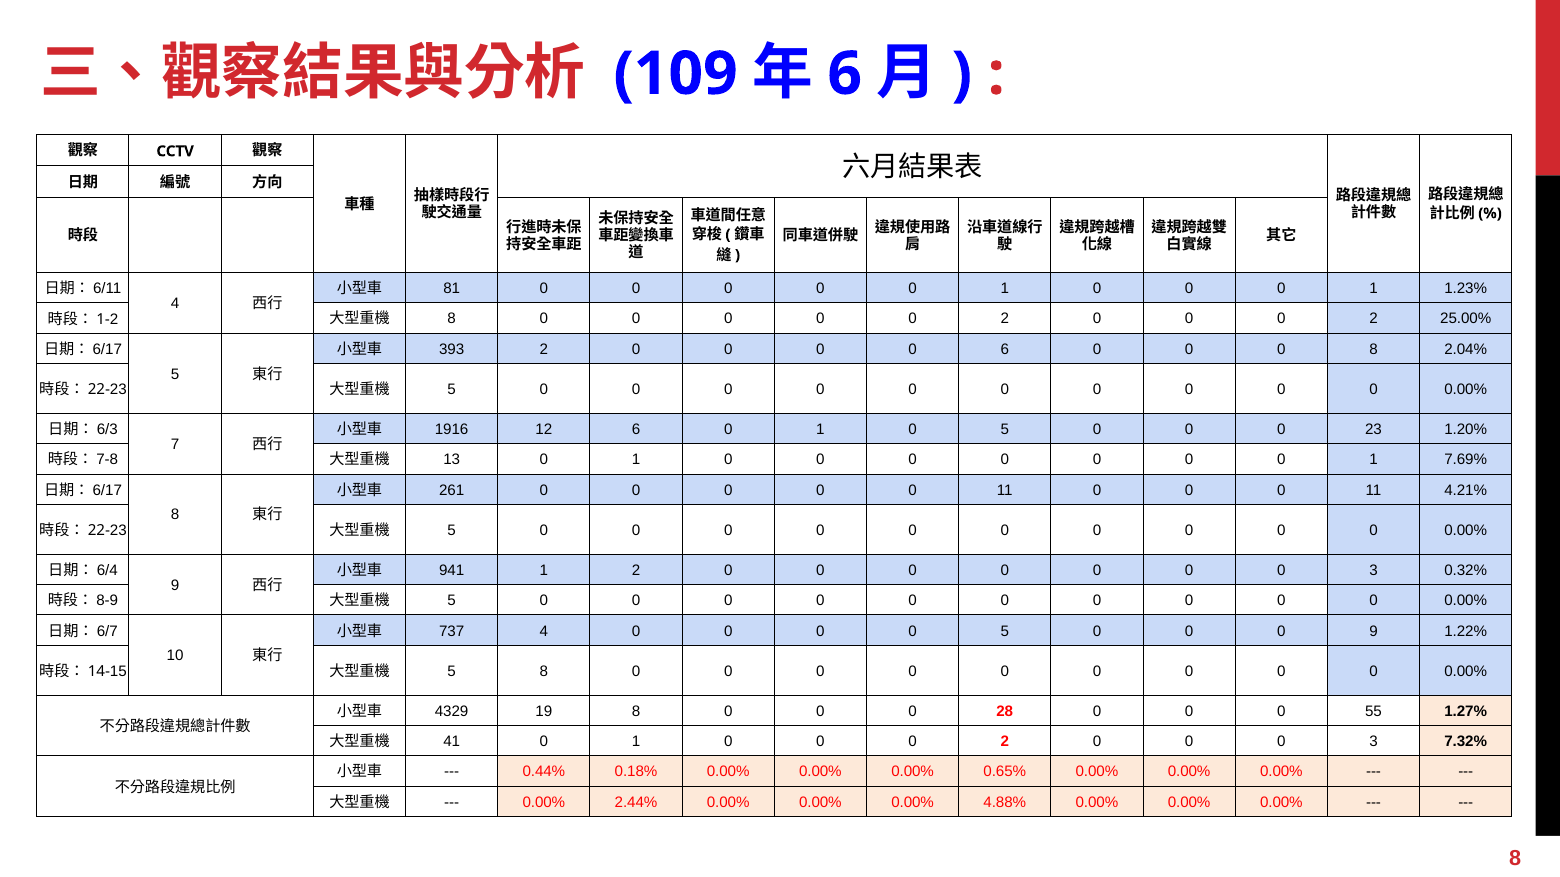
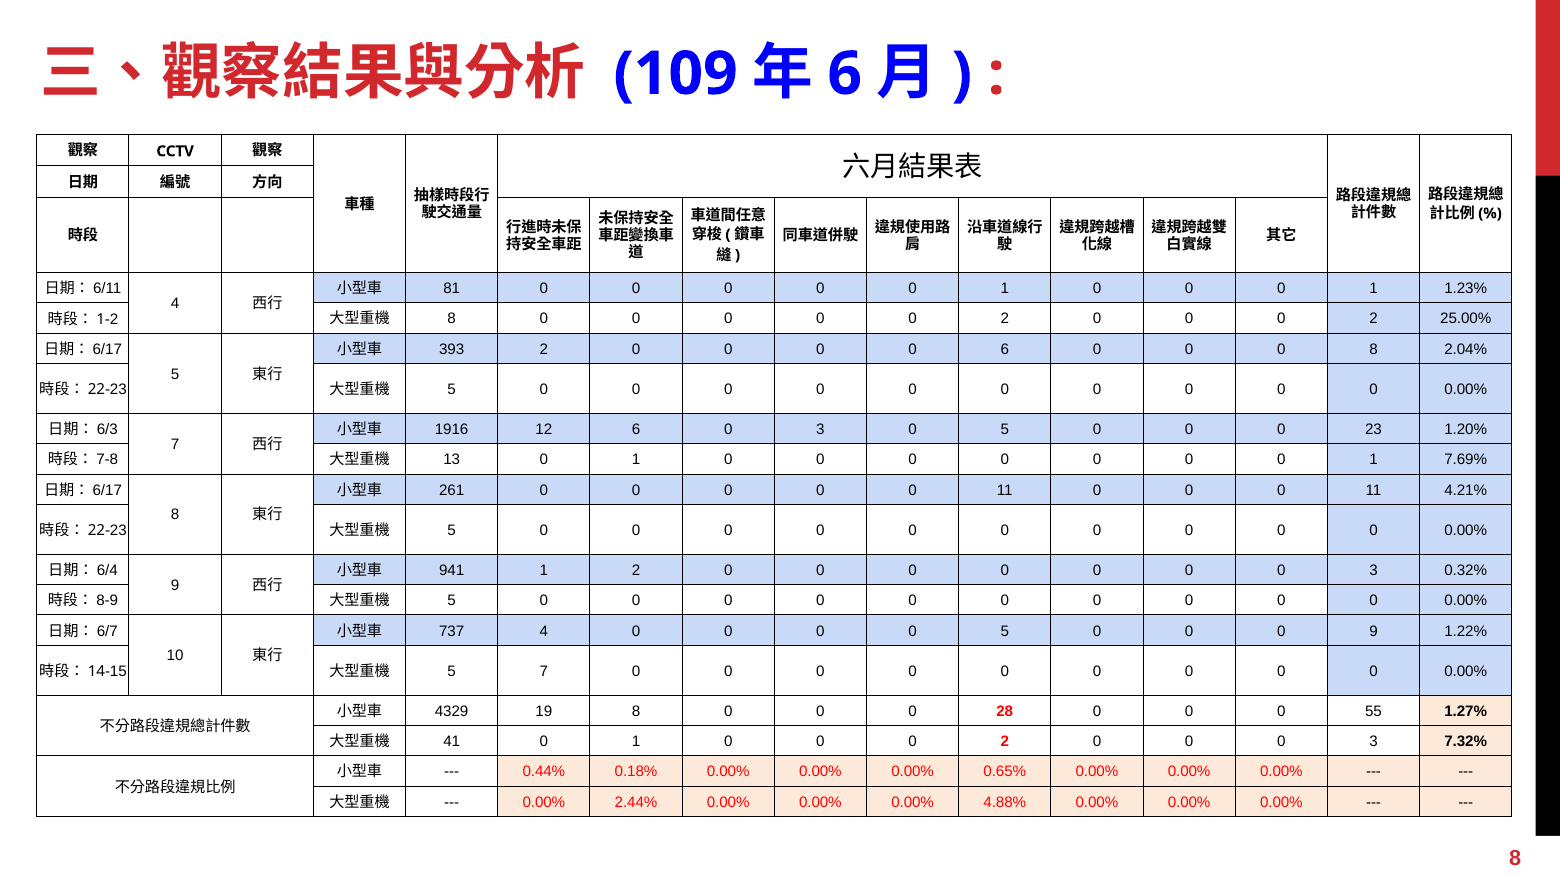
6 0 1: 1 -> 3 (820, 430)
5 8: 8 -> 7 (544, 672)
